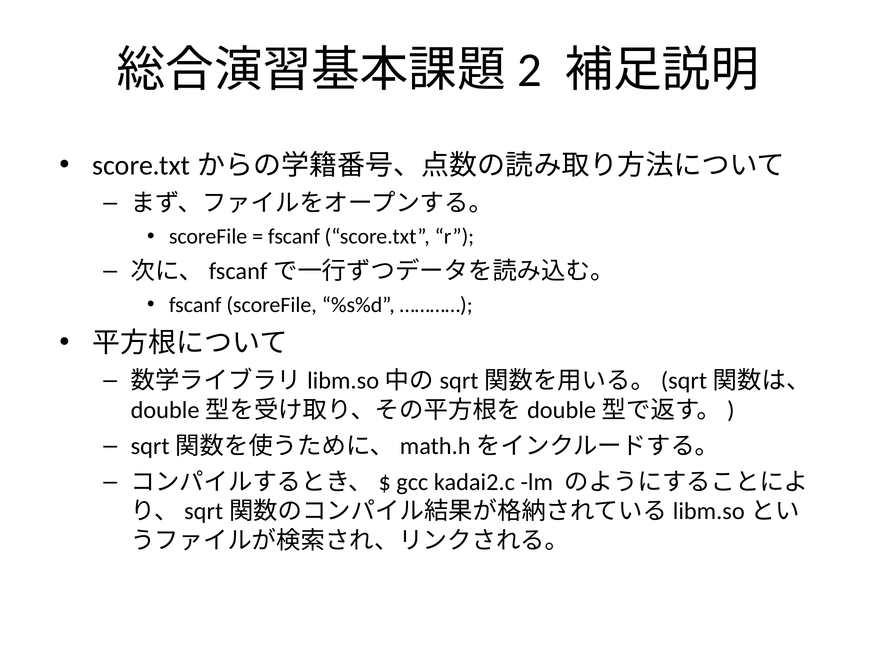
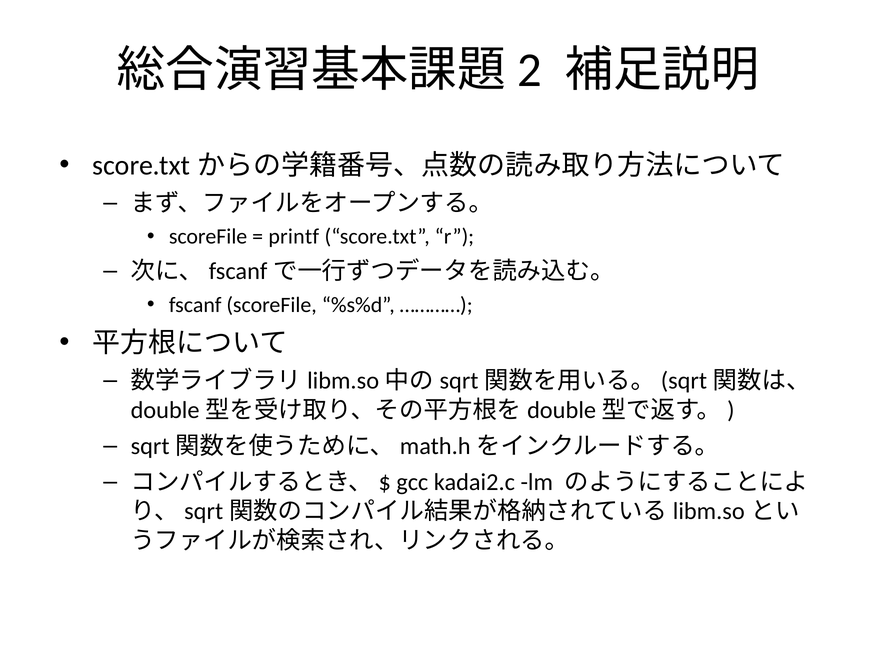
fscanf: fscanf -> printf (294, 237)
